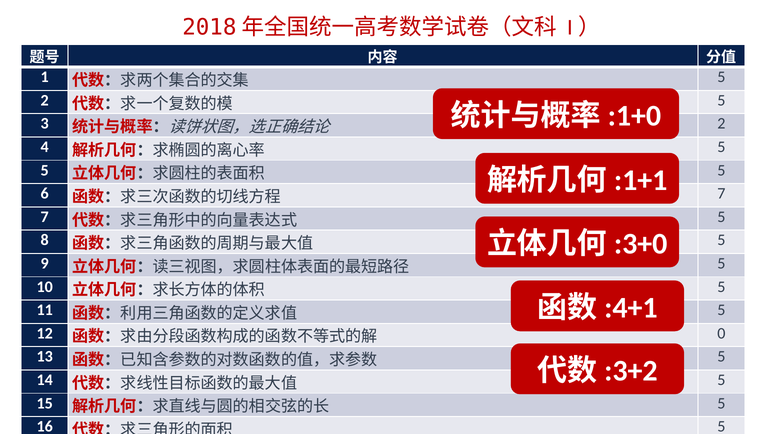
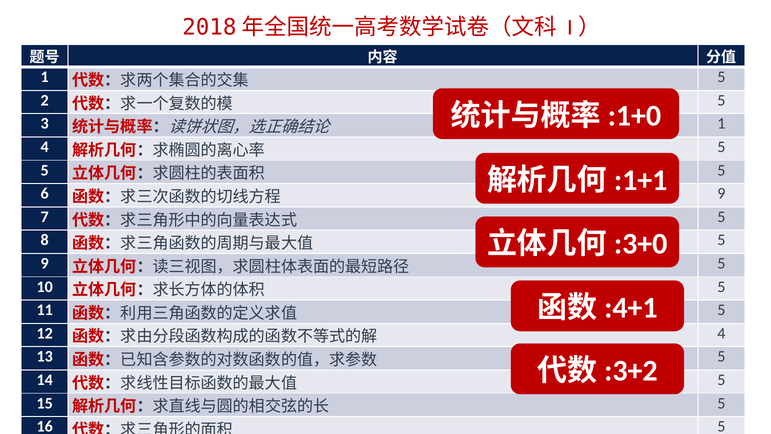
2: 2 -> 1 (721, 124)
7: 7 -> 9 (721, 193)
0: 0 -> 4 (721, 333)
